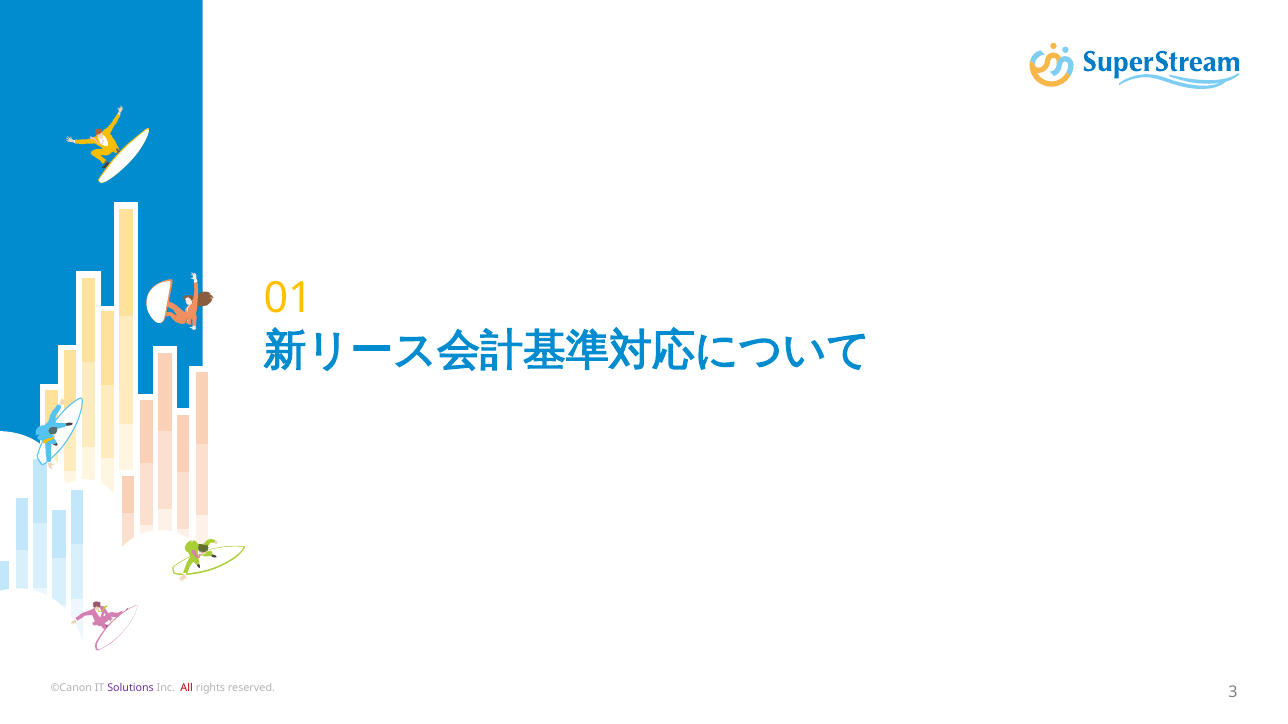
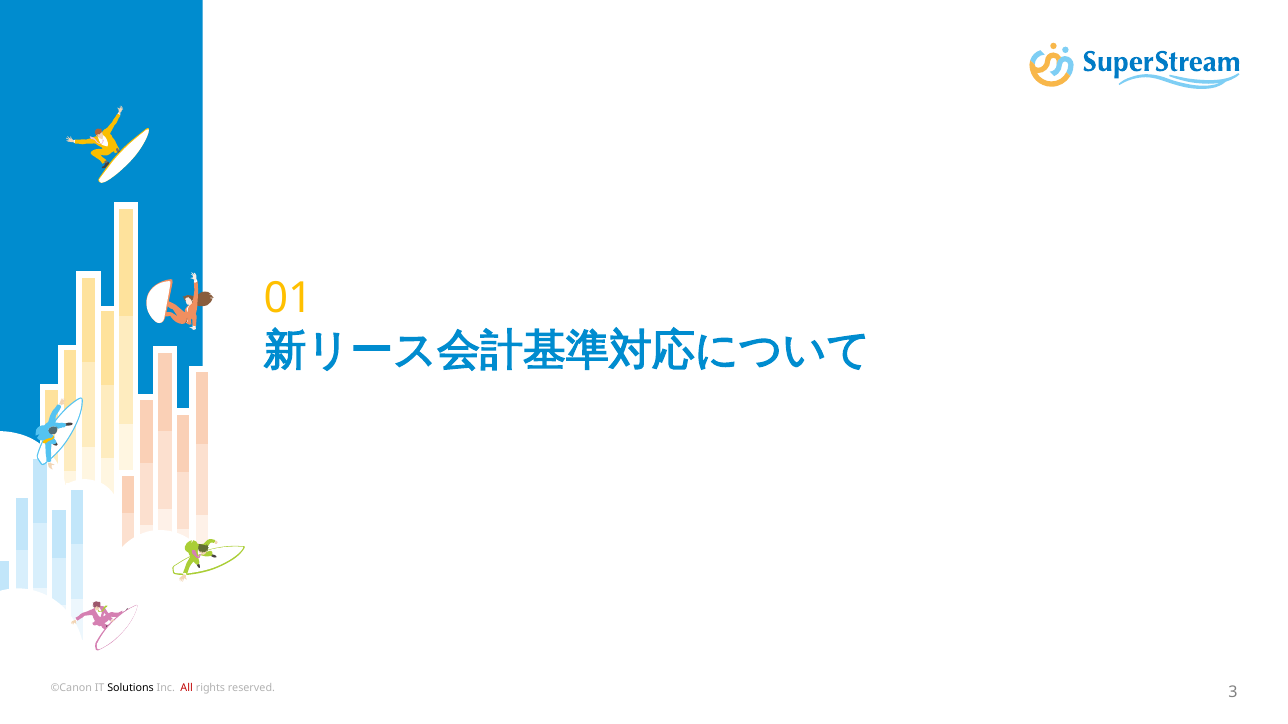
Solutions colour: purple -> black (131, 688)
